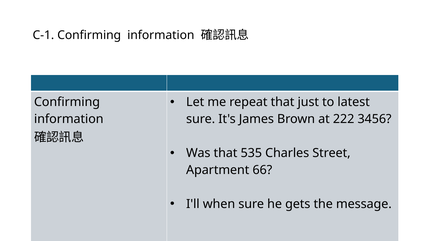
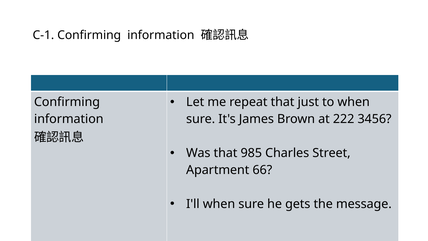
to latest: latest -> when (354, 102)
535: 535 -> 985 (251, 153)
